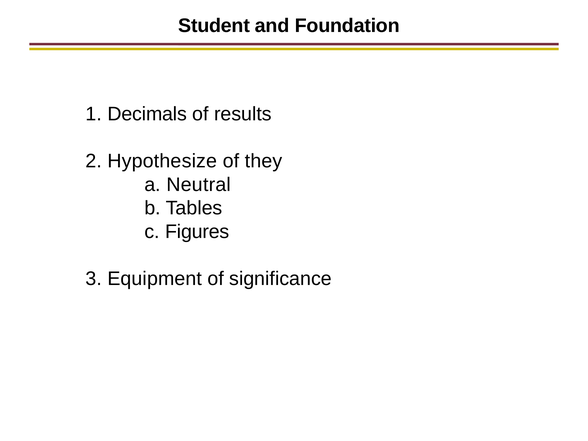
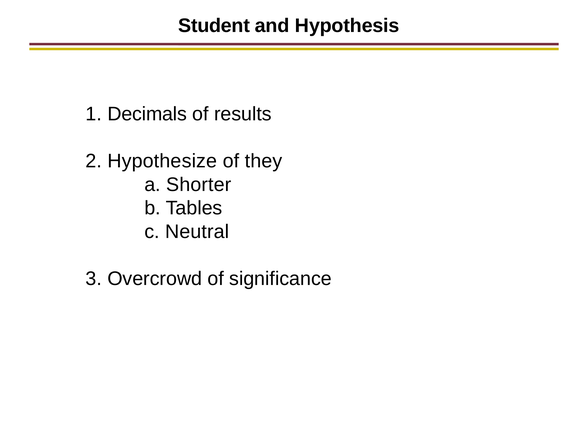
Foundation: Foundation -> Hypothesis (347, 26)
Neutral: Neutral -> Shorter (199, 185)
Figures: Figures -> Neutral (197, 232)
Equipment: Equipment -> Overcrowd (155, 279)
